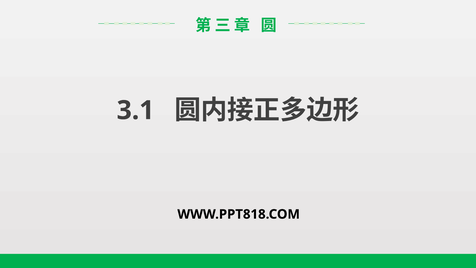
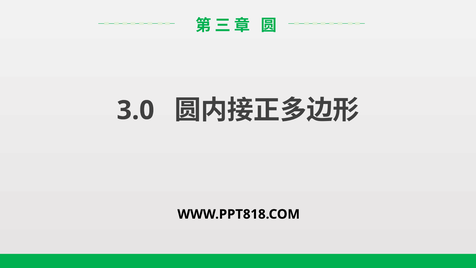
3.1: 3.1 -> 3.0 (136, 110)
